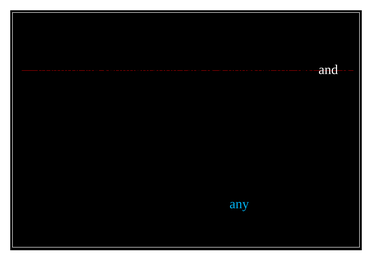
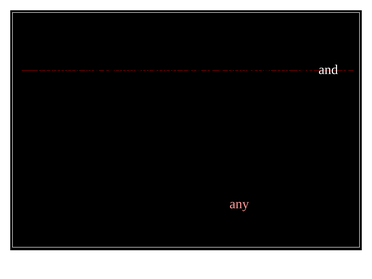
any colour: light blue -> pink (239, 204)
